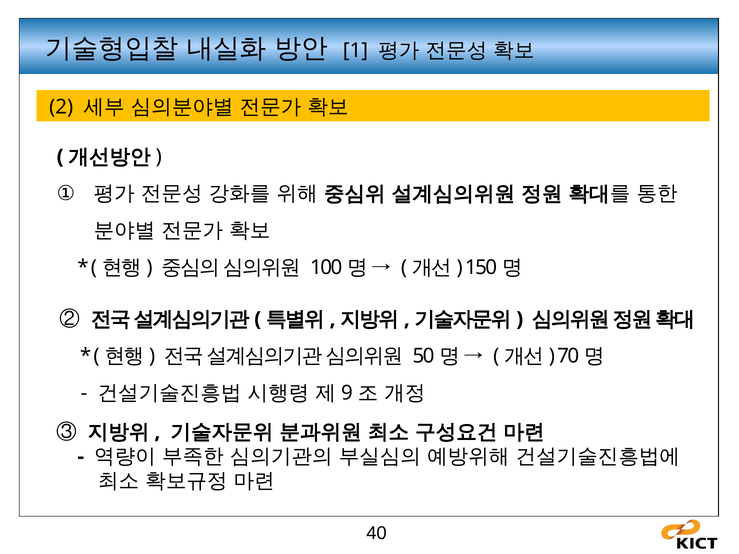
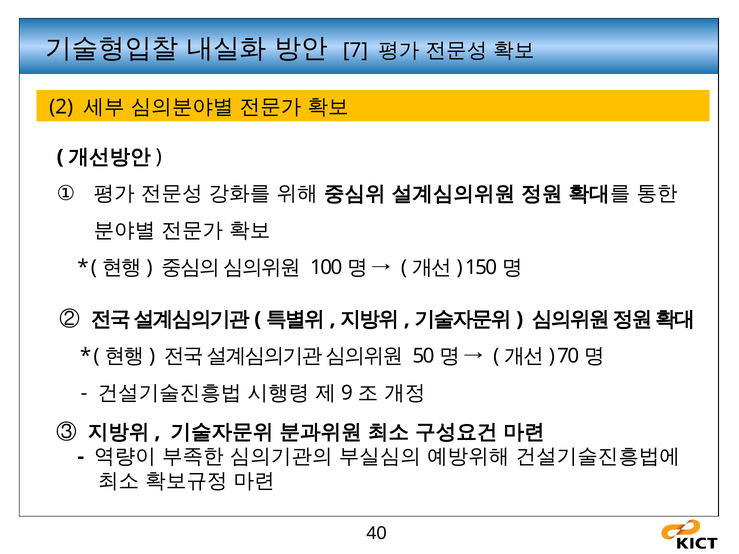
1: 1 -> 7 (355, 50)
